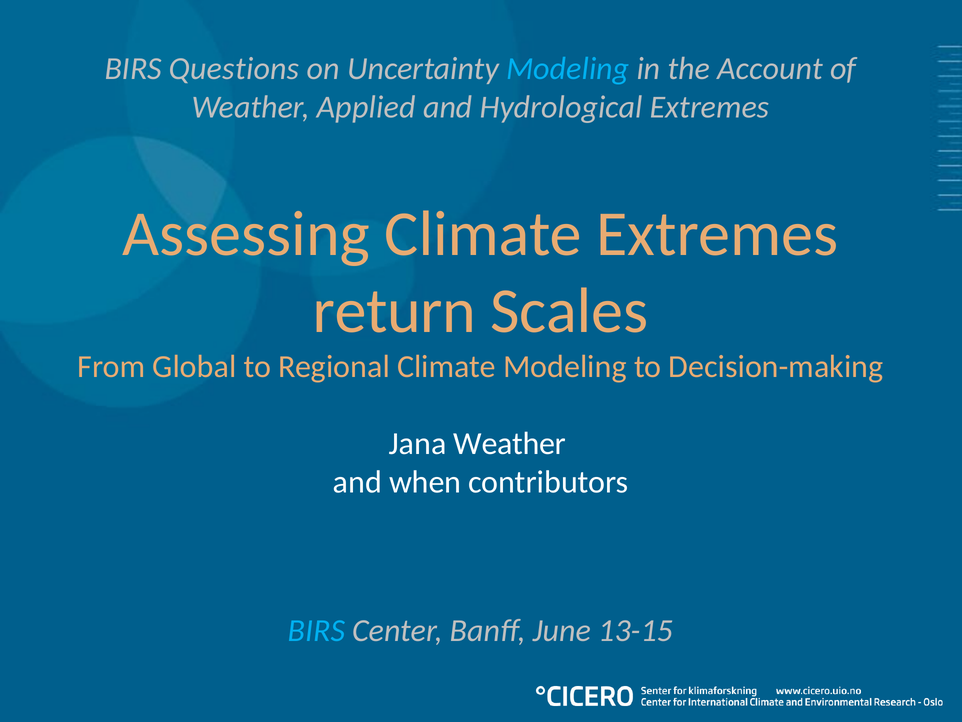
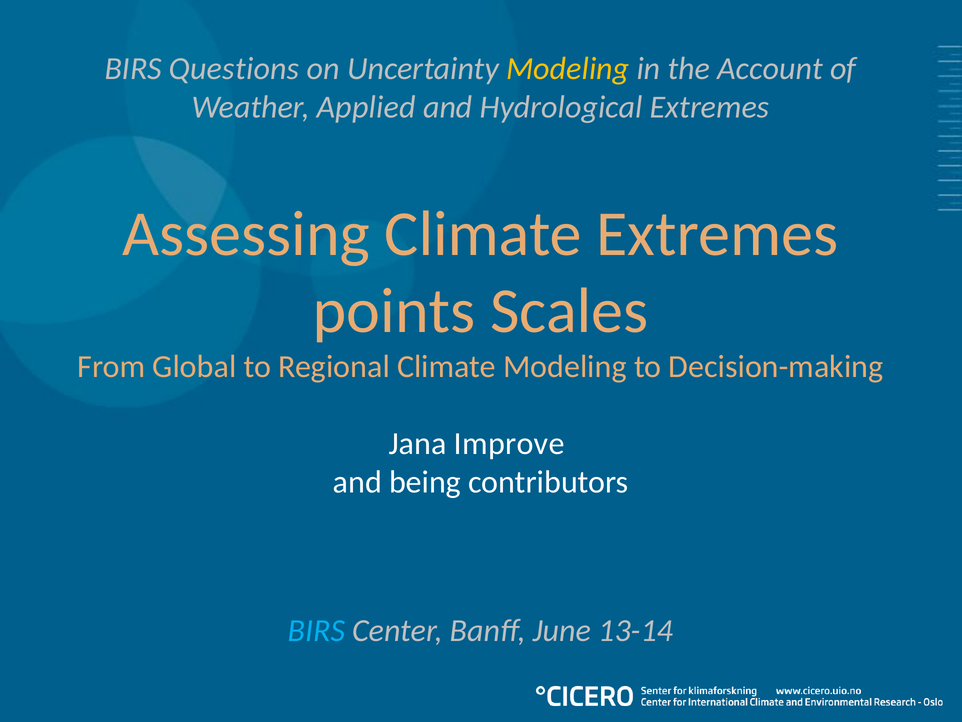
Modeling colour: light blue -> yellow (568, 69)
return: return -> points (394, 311)
Jana Weather: Weather -> Improve (509, 444)
when: when -> being (425, 482)
13-15: 13-15 -> 13-14 (636, 630)
